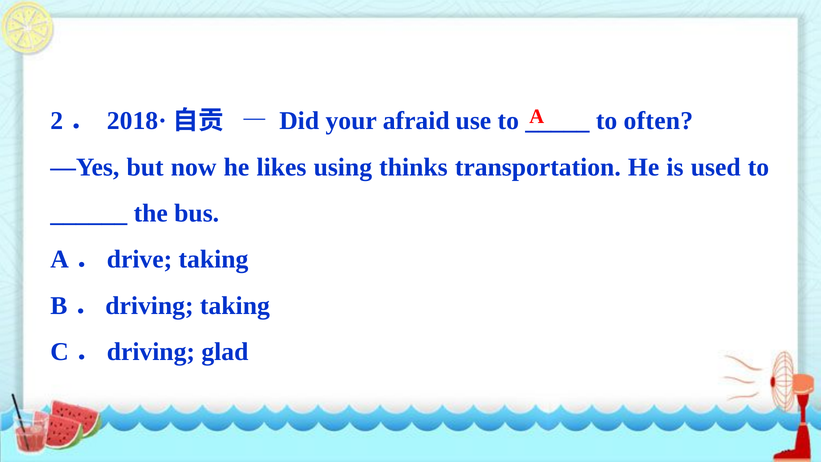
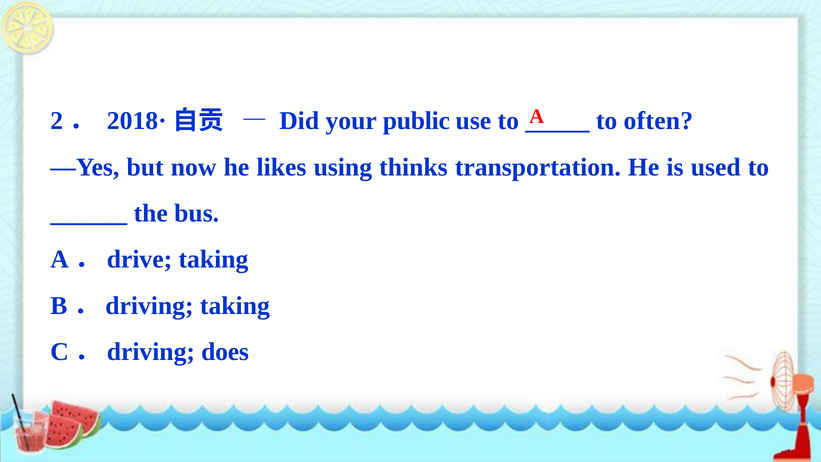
afraid: afraid -> public (416, 121)
glad: glad -> does (225, 352)
